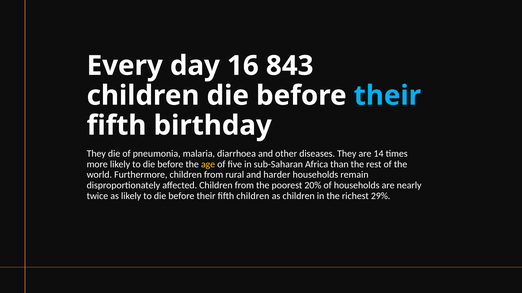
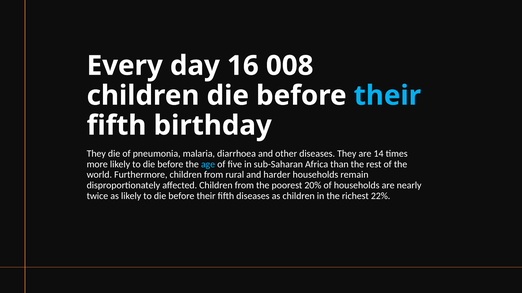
843: 843 -> 008 (290, 66)
age colour: yellow -> light blue (208, 165)
fifth children: children -> diseases (253, 196)
29%: 29% -> 22% (381, 196)
